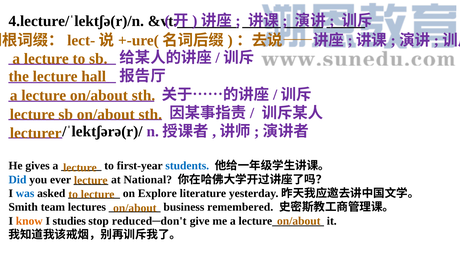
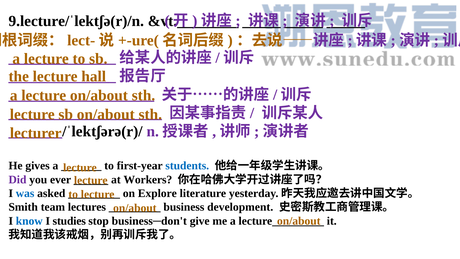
4.lecture/ˈlektʃə(r)/n: 4.lecture/ˈlektʃə(r)/n -> 9.lecture/ˈlektʃə(r)/n (76, 21)
Did colour: blue -> purple (17, 179)
National: National -> Workers (148, 179)
remembered: remembered -> development (240, 207)
know colour: orange -> blue (29, 221)
reduced─don't: reduced─don't -> business─don't (149, 221)
